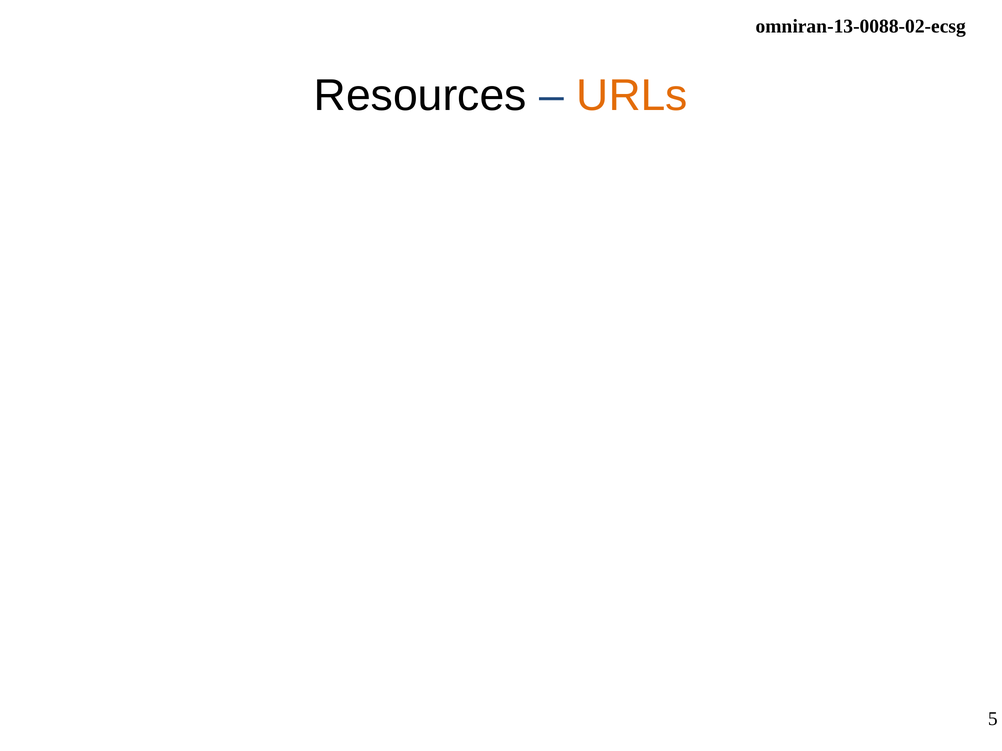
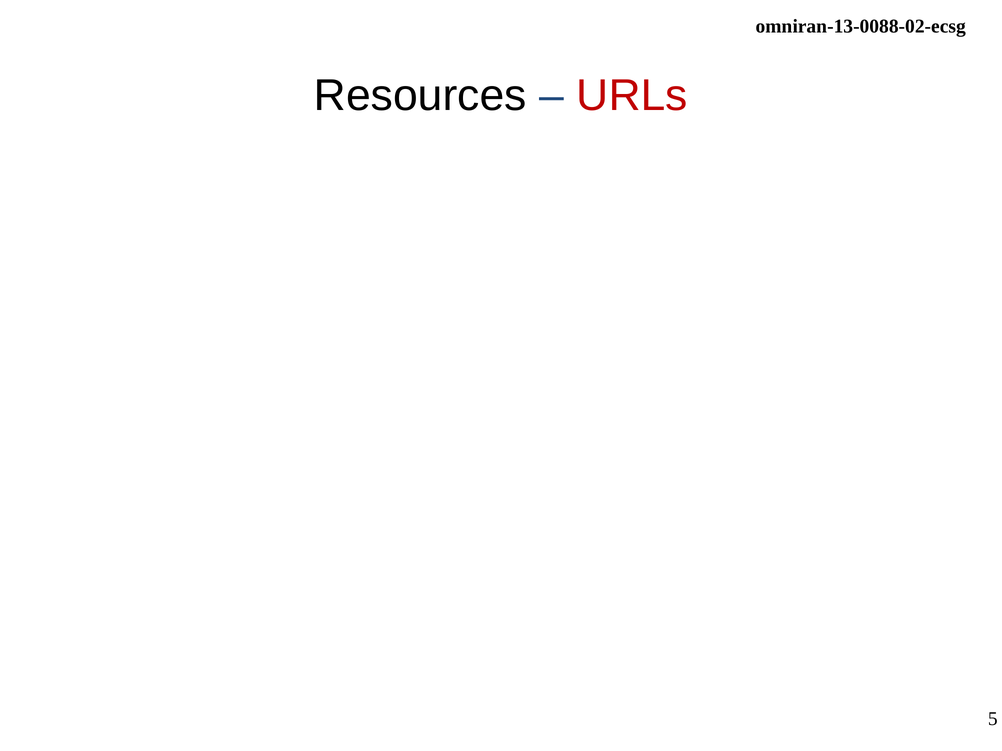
URLs colour: orange -> red (632, 96)
